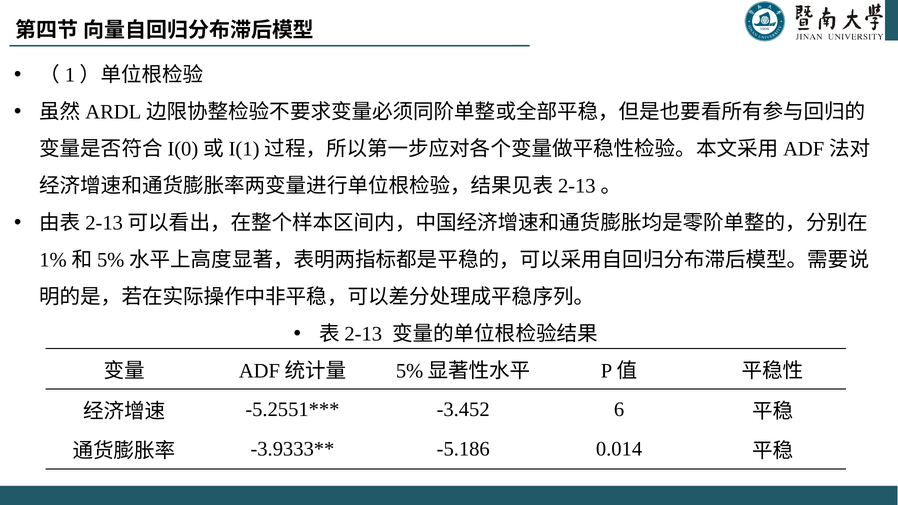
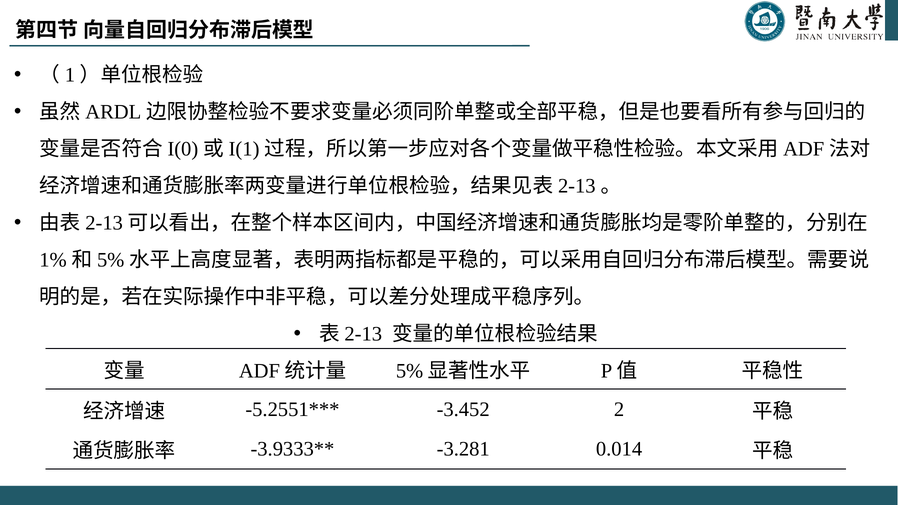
6: 6 -> 2 (619, 410)
-5.186: -5.186 -> -3.281 (463, 449)
